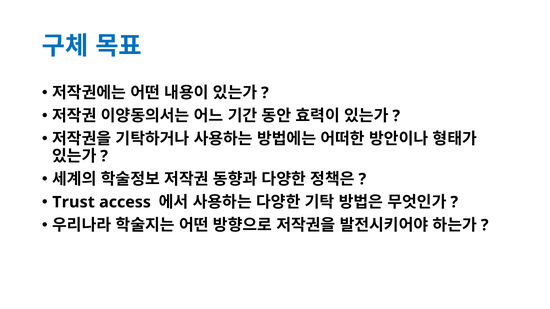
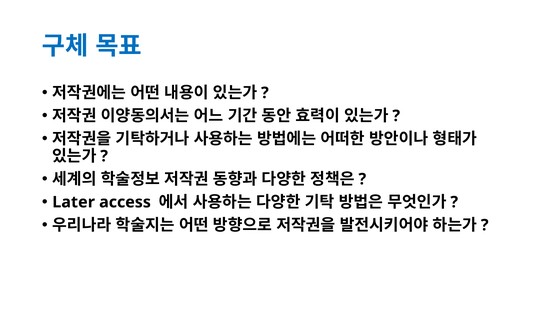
Trust: Trust -> Later (74, 202)
